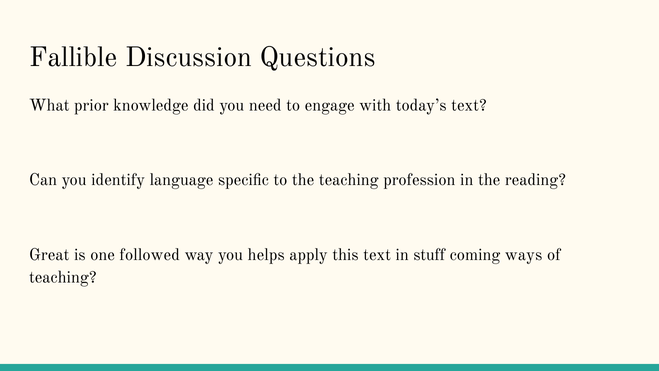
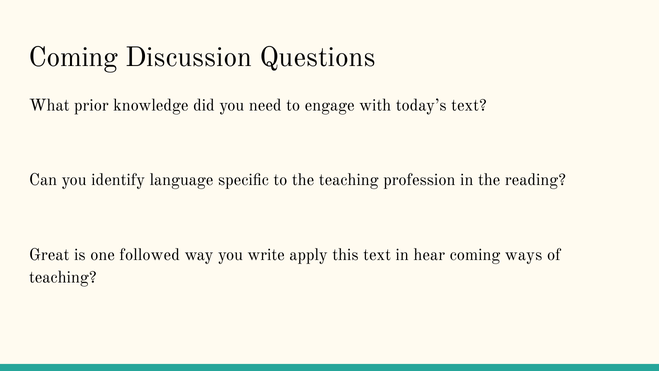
Fallible: Fallible -> Coming (73, 57)
helps: helps -> write (266, 254)
stuff: stuff -> hear (429, 254)
